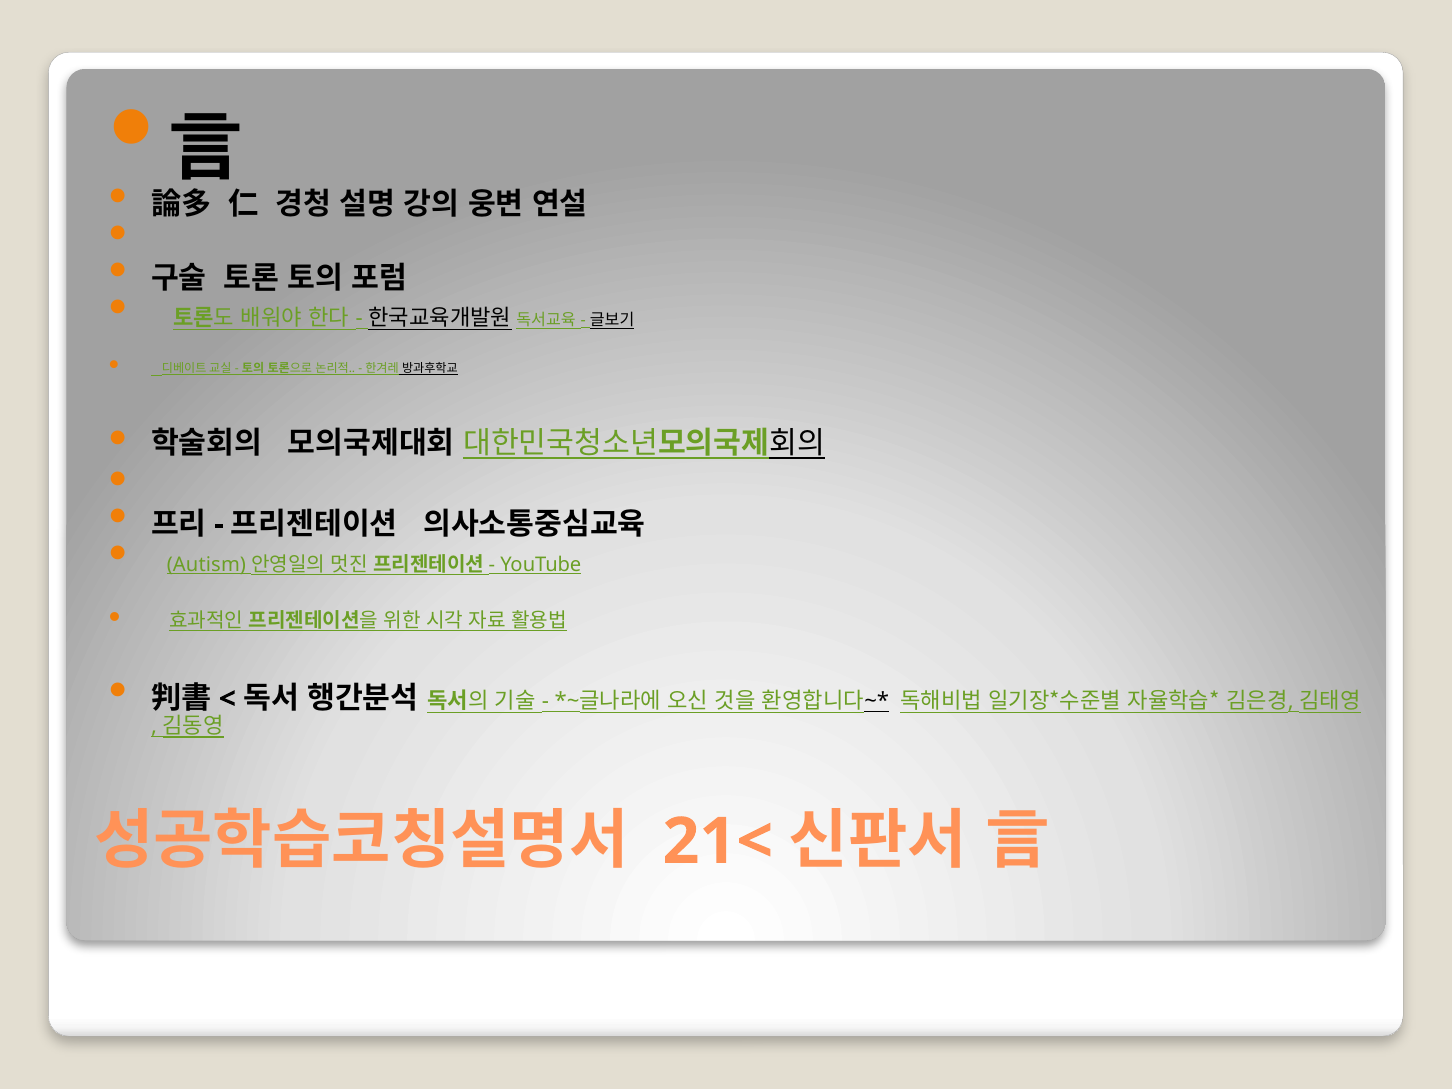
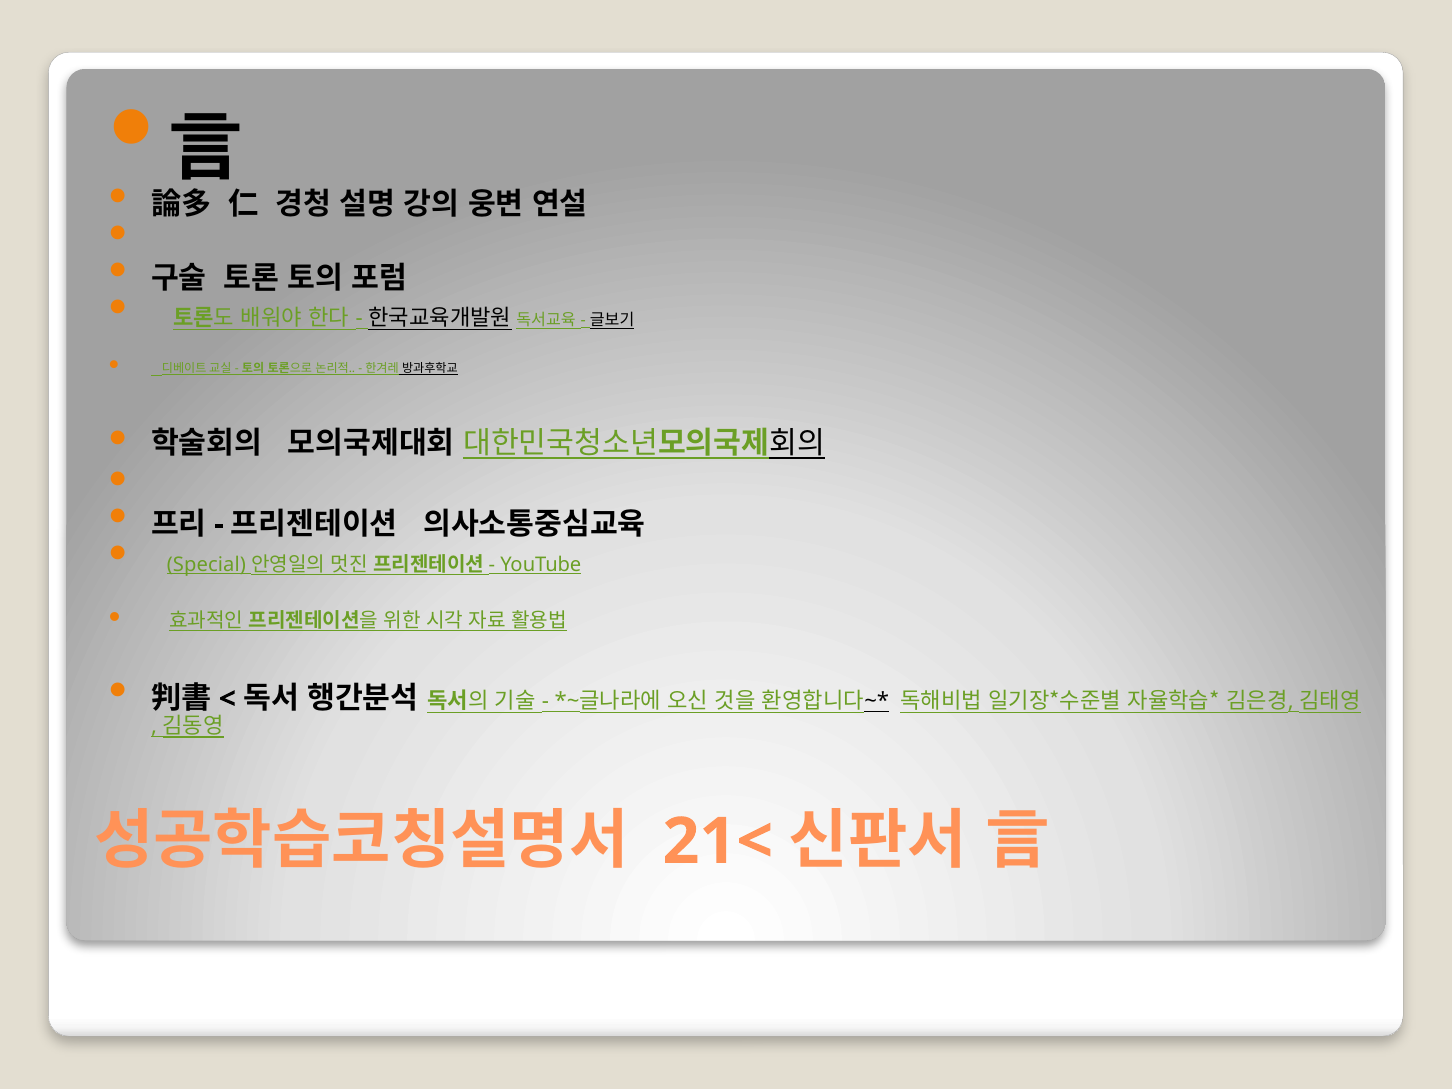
Autism: Autism -> Special (206, 565)
